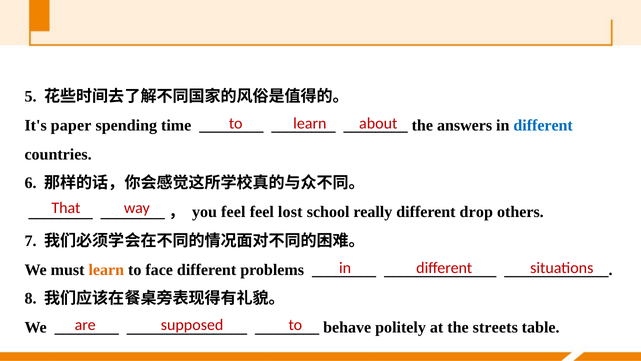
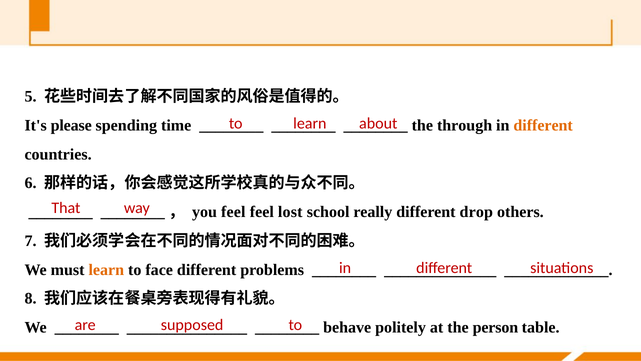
paper: paper -> please (71, 125)
answers: answers -> through (465, 125)
different colour: blue -> orange (543, 125)
streets: streets -> person (495, 327)
